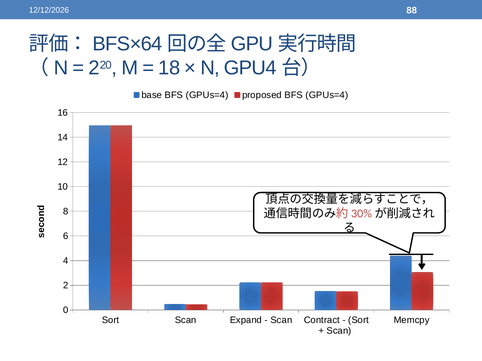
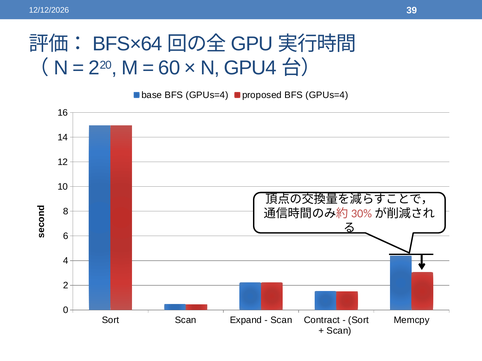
88: 88 -> 39 (412, 10)
18: 18 -> 60 (169, 68)
